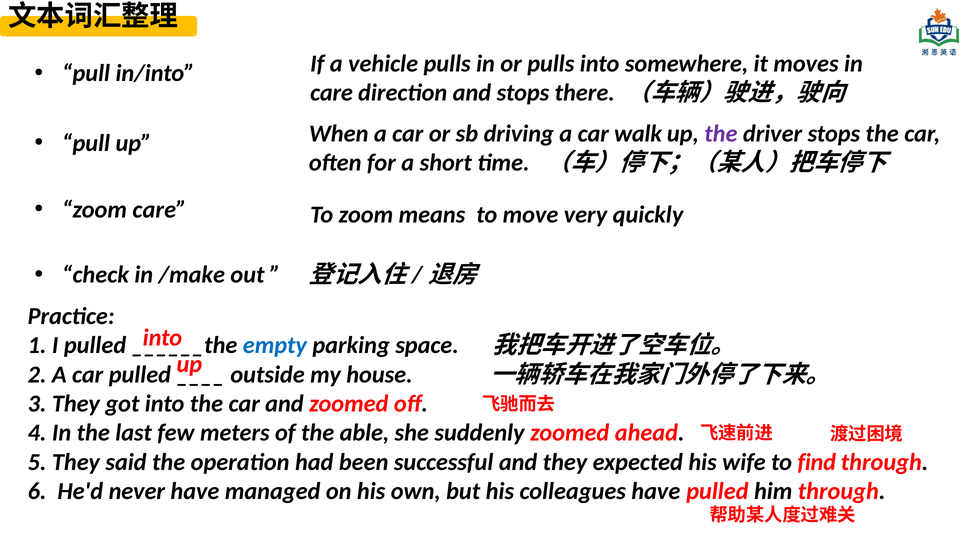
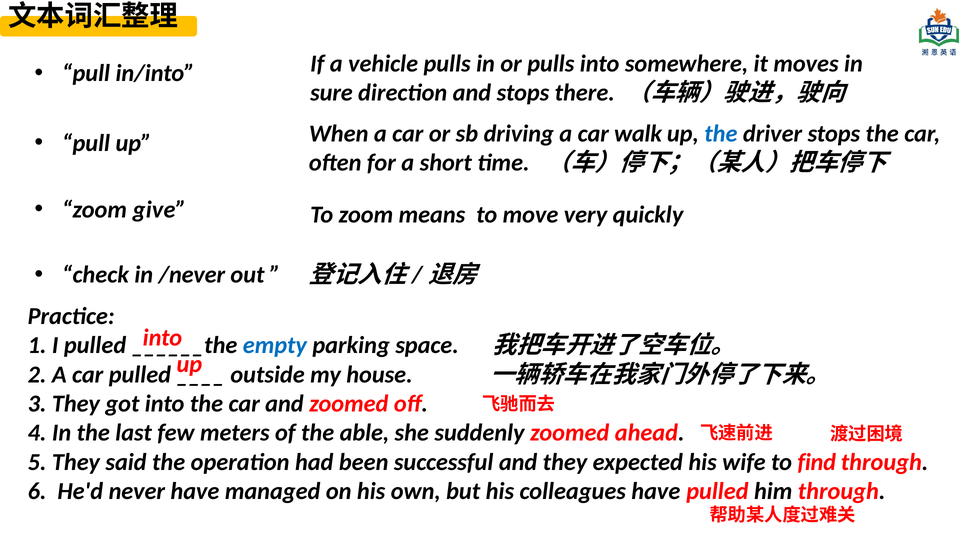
care: care -> sure (331, 93)
the colour: purple -> blue (721, 134)
zoom care: care -> give (160, 209)
/make: /make -> /never (192, 275)
